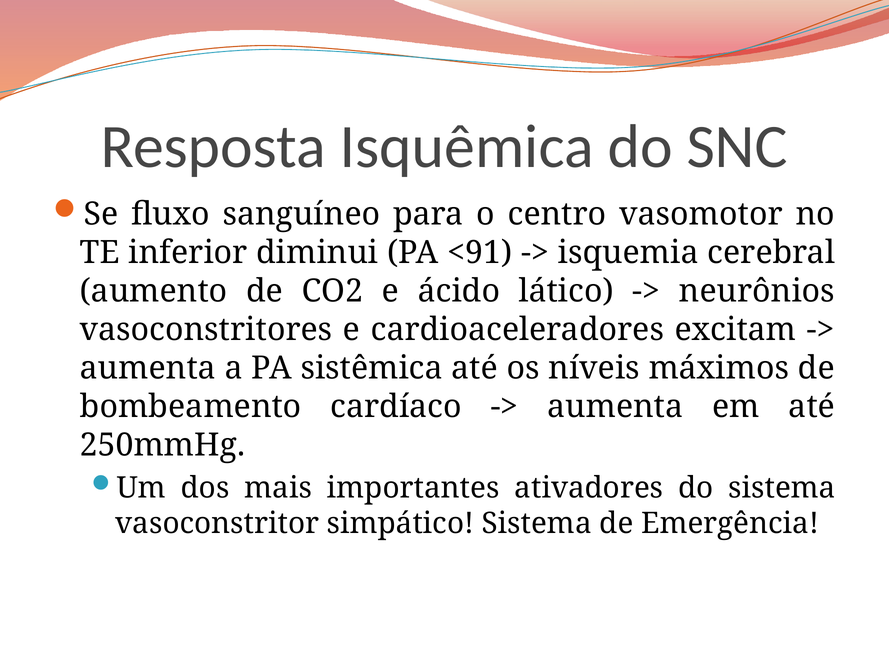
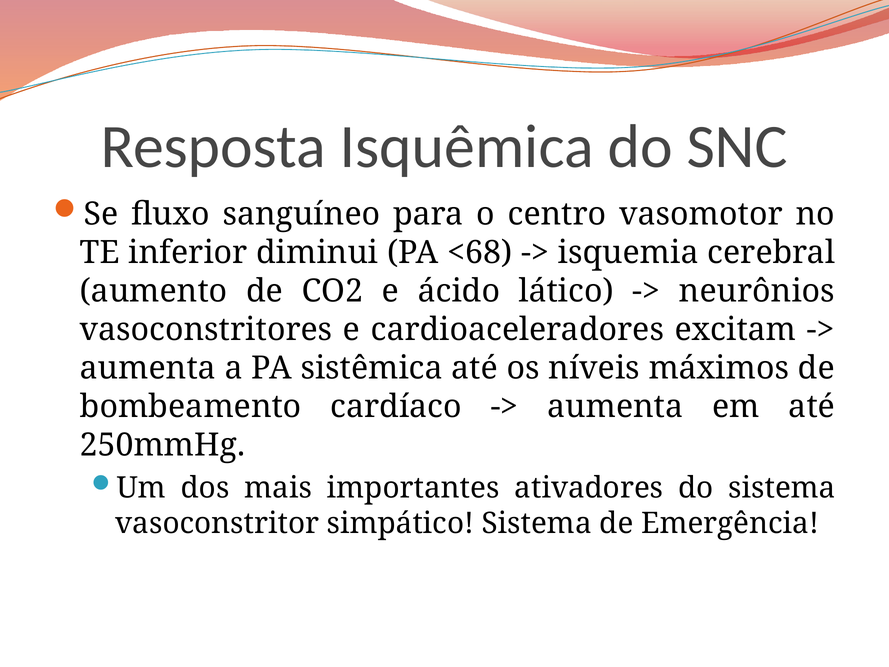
<91: <91 -> <68 (480, 253)
